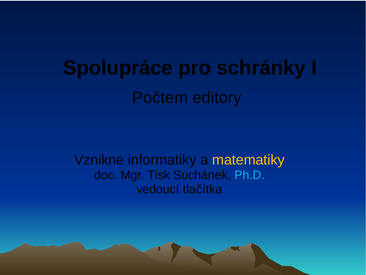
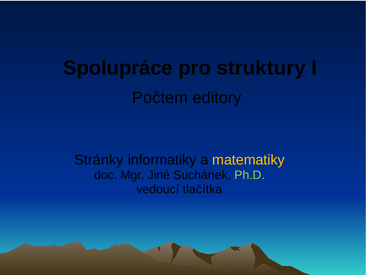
schránky: schránky -> struktury (261, 68)
Vznikne: Vznikne -> Stránky (99, 160)
Tisk: Tisk -> Jiné (159, 175)
Ph.D colour: light blue -> light green (250, 175)
